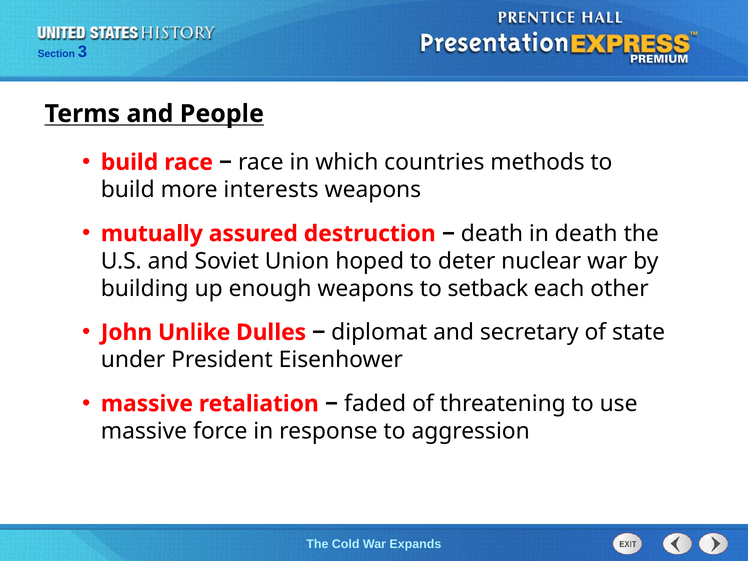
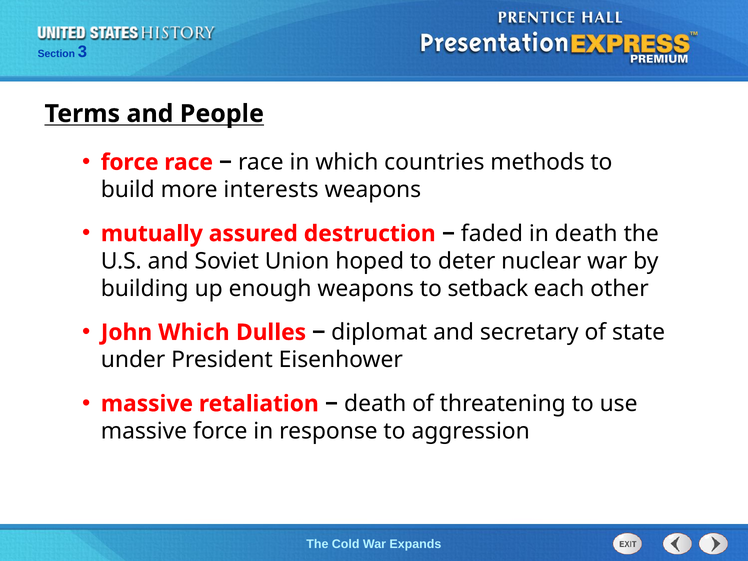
build: build -> force (130, 162)
death: death -> faded (492, 234)
John Unlike: Unlike -> Which (194, 332)
faded: faded -> death (375, 404)
